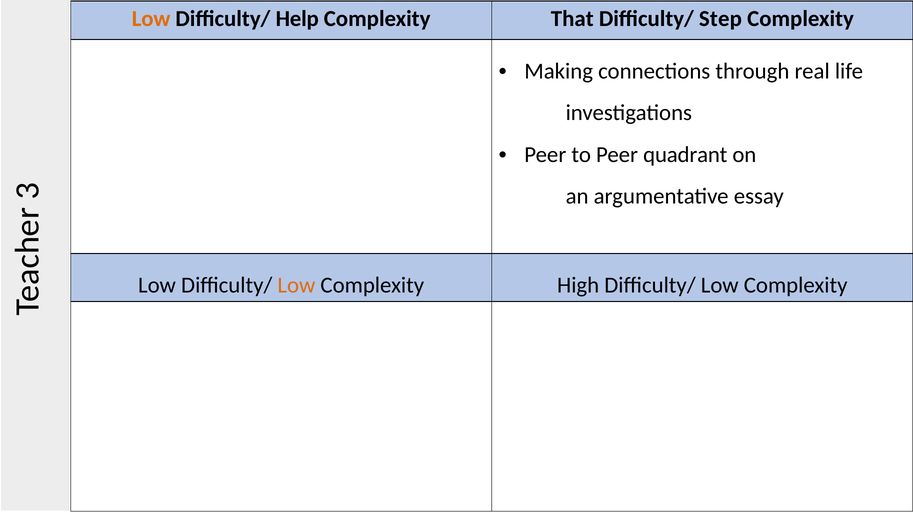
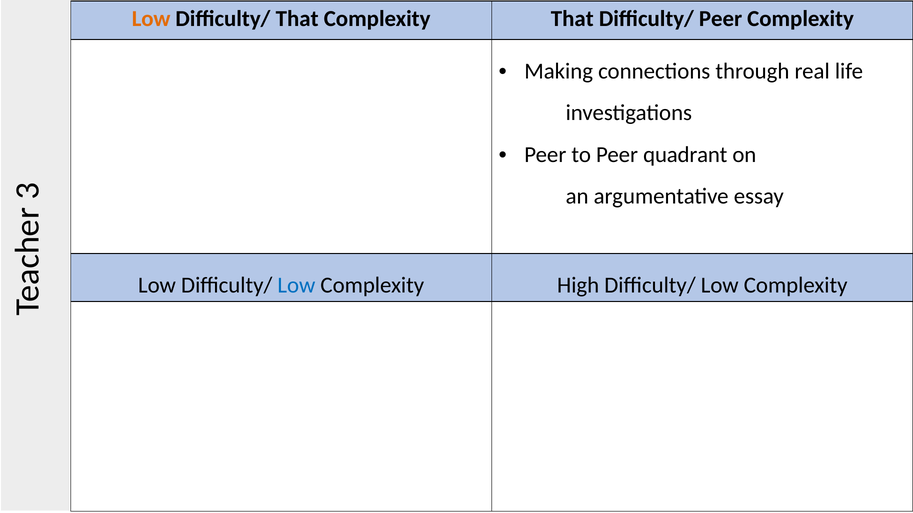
Difficulty/ Help: Help -> That (297, 19)
Difficulty/ Step: Step -> Peer (721, 19)
Low colour: orange -> blue (296, 285)
